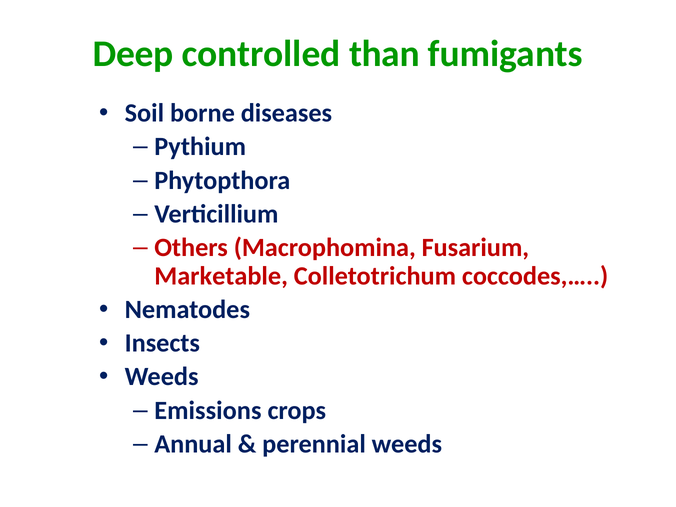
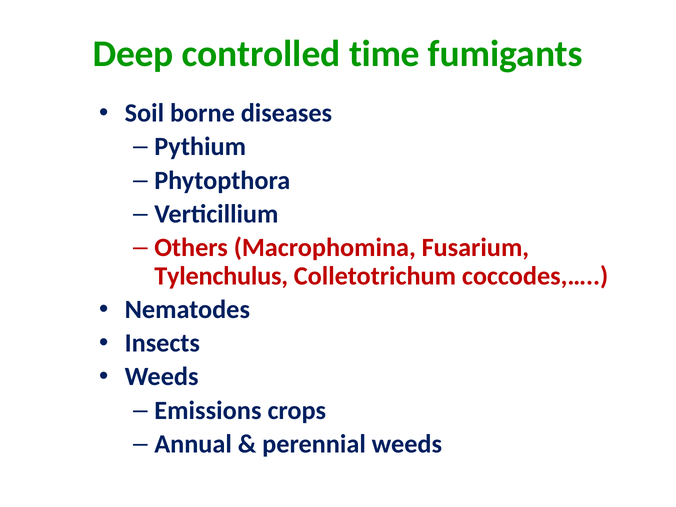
than: than -> time (384, 54)
Marketable: Marketable -> Tylenchulus (221, 276)
